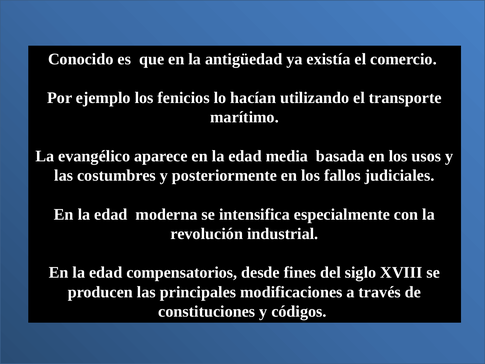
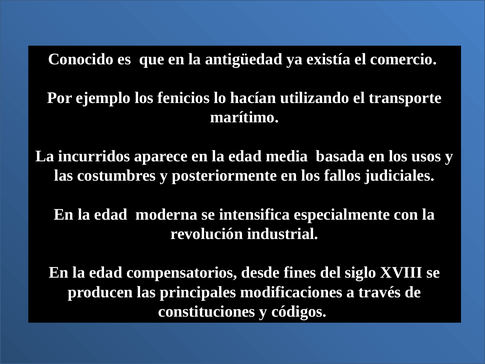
evangélico: evangélico -> incurridos (94, 156)
